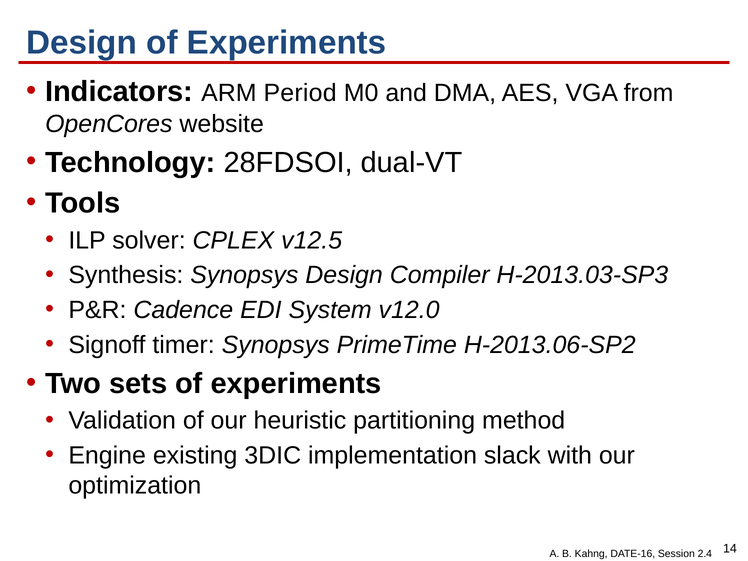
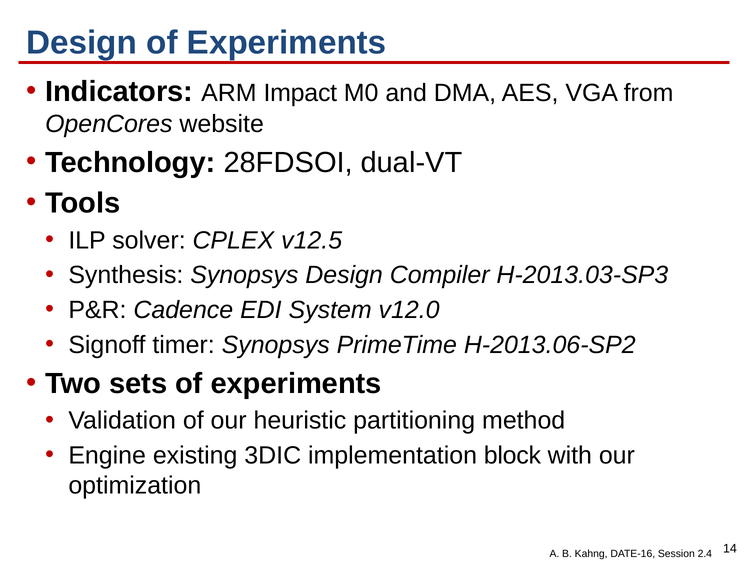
Period: Period -> Impact (300, 93)
slack: slack -> block (512, 456)
